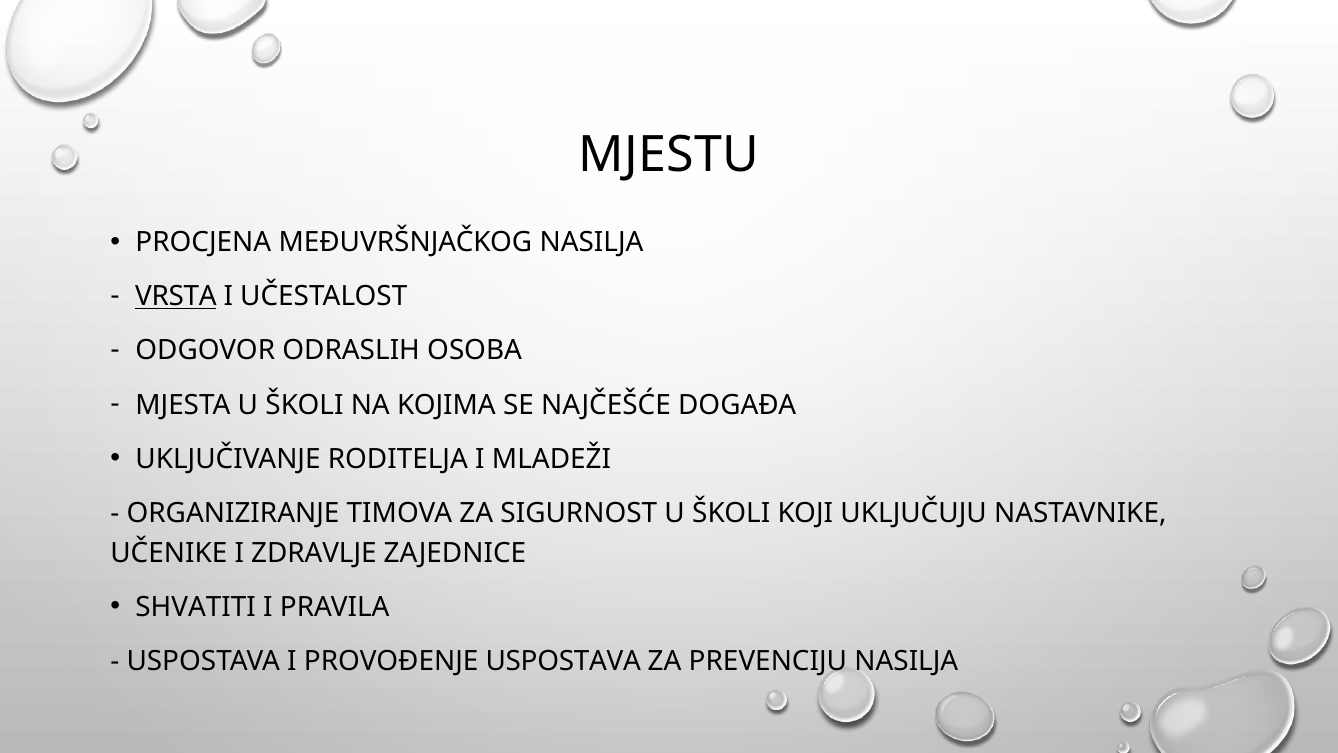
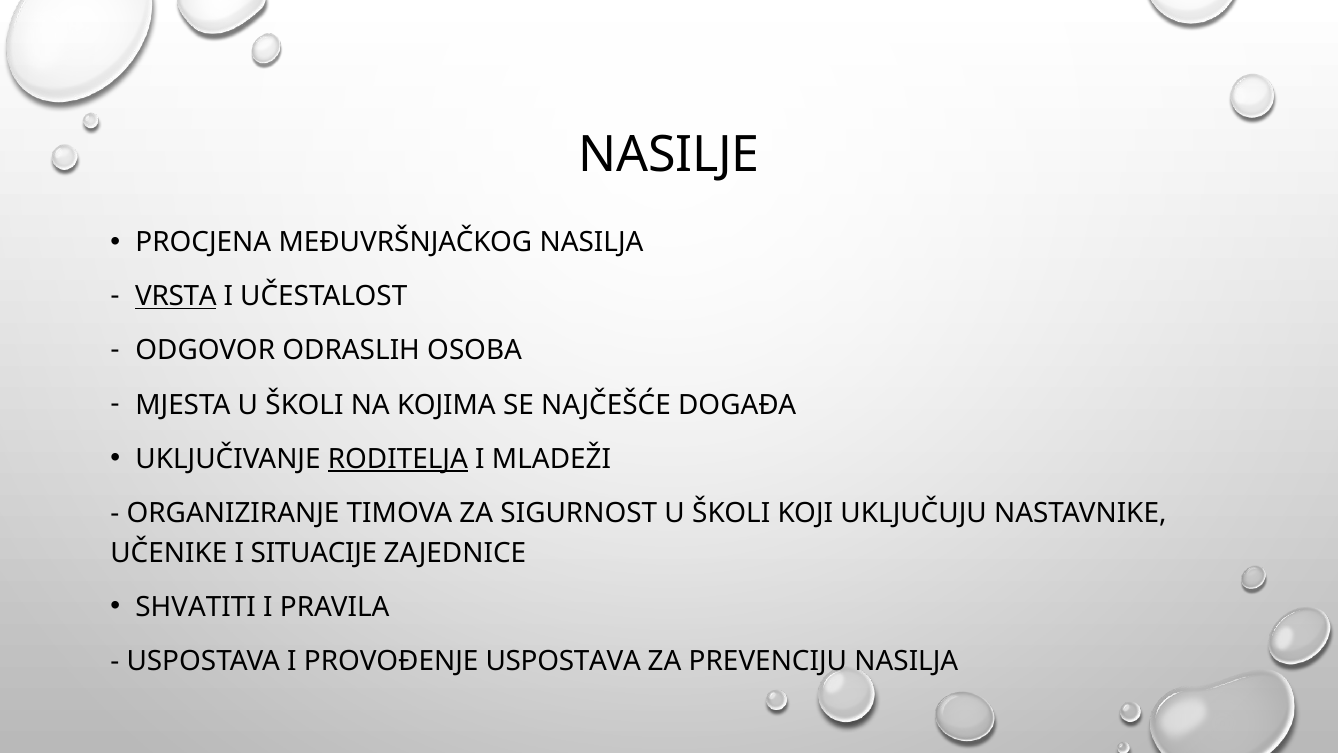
MJESTU: MJESTU -> NASILJE (669, 155)
RODITELJA underline: none -> present (398, 459)
ZDRAVLJE: ZDRAVLJE -> SITUACIJE (314, 553)
